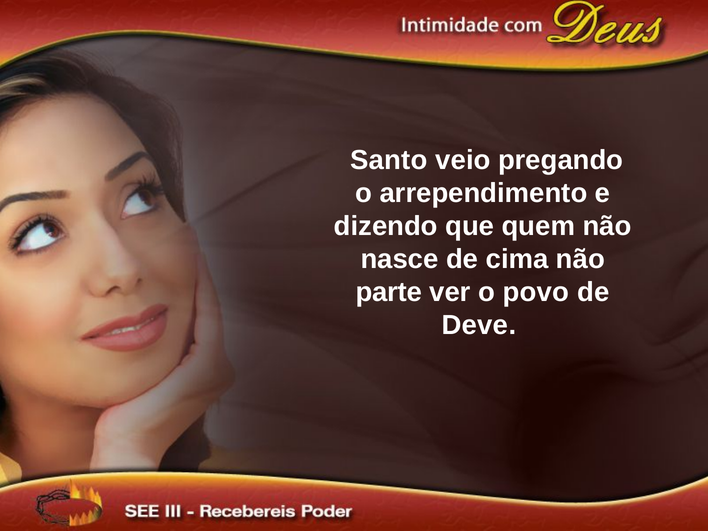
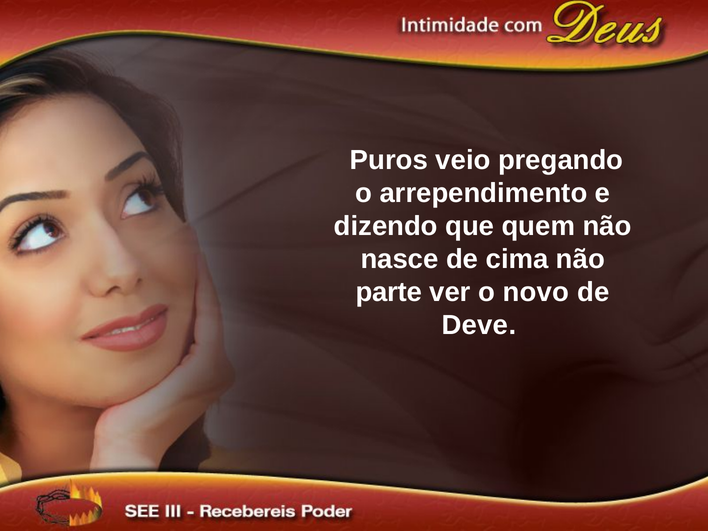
Santo: Santo -> Puros (389, 160)
povo: povo -> novo (536, 292)
